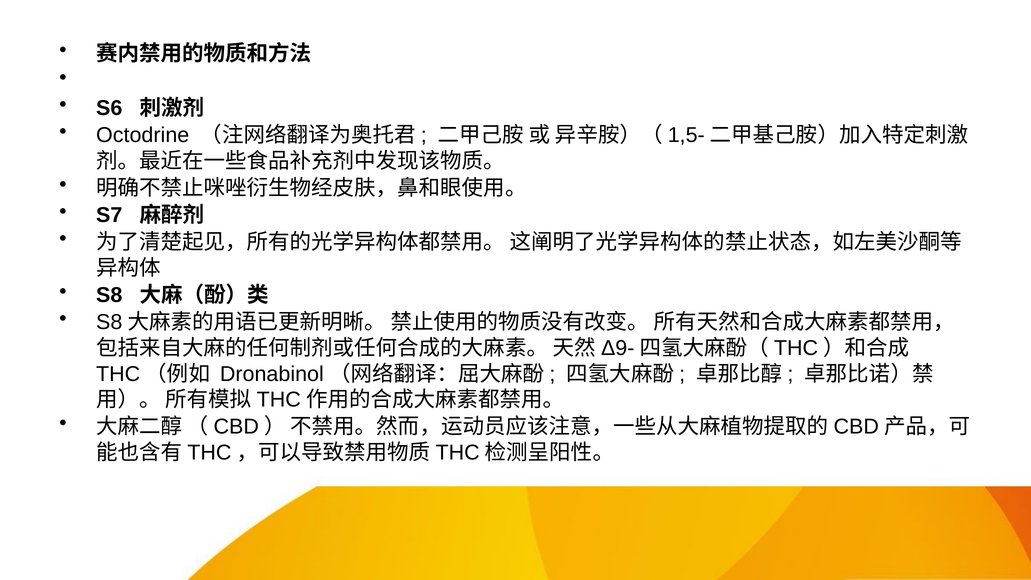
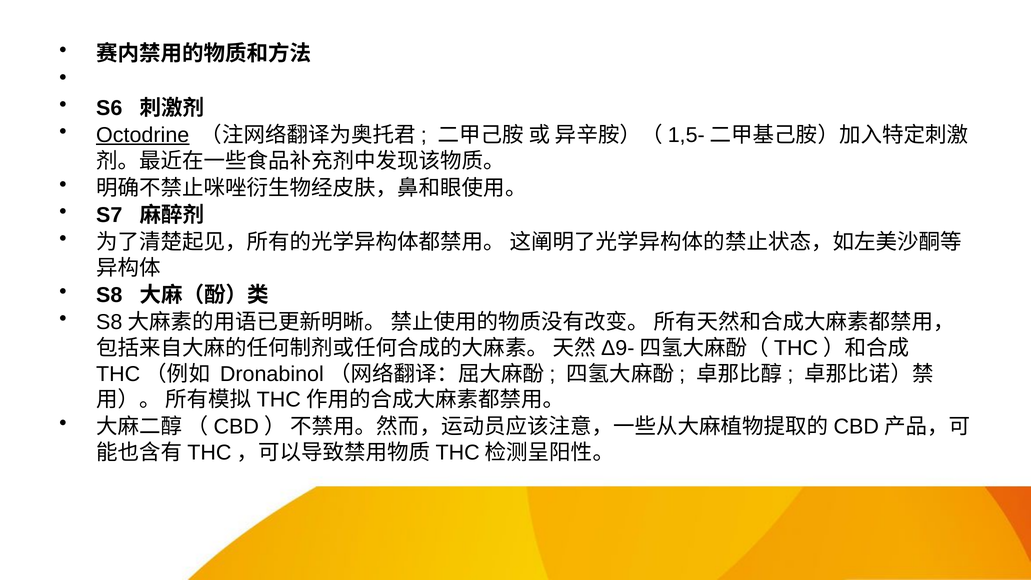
Octodrine underline: none -> present (143, 135)
